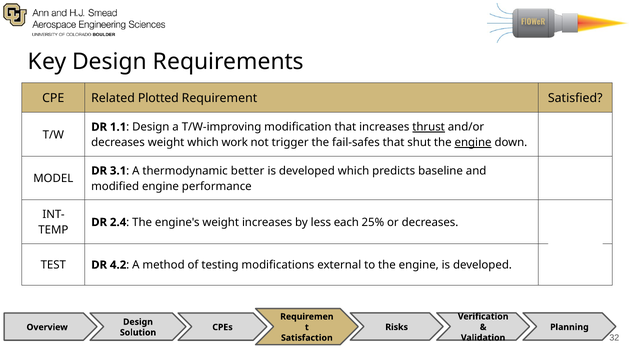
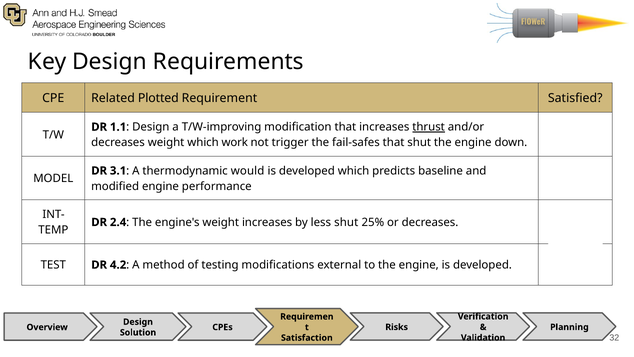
engine underline: present -> none (473, 142)
better: better -> would (248, 171)
less each: each -> shut (346, 222)
